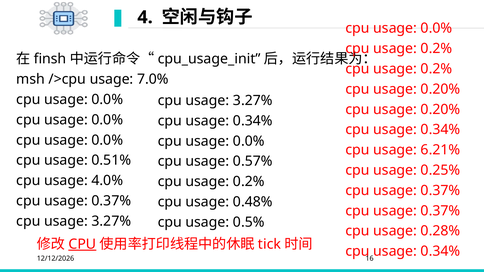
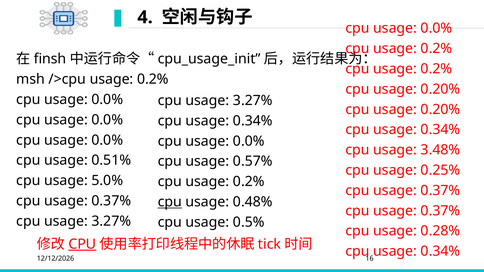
/>cpu usage 7.0%: 7.0% -> 0.2% (153, 79)
6.21%: 6.21% -> 3.48% (440, 150)
4.0%: 4.0% -> 5.0% (107, 181)
cpu underline: none -> present (170, 202)
